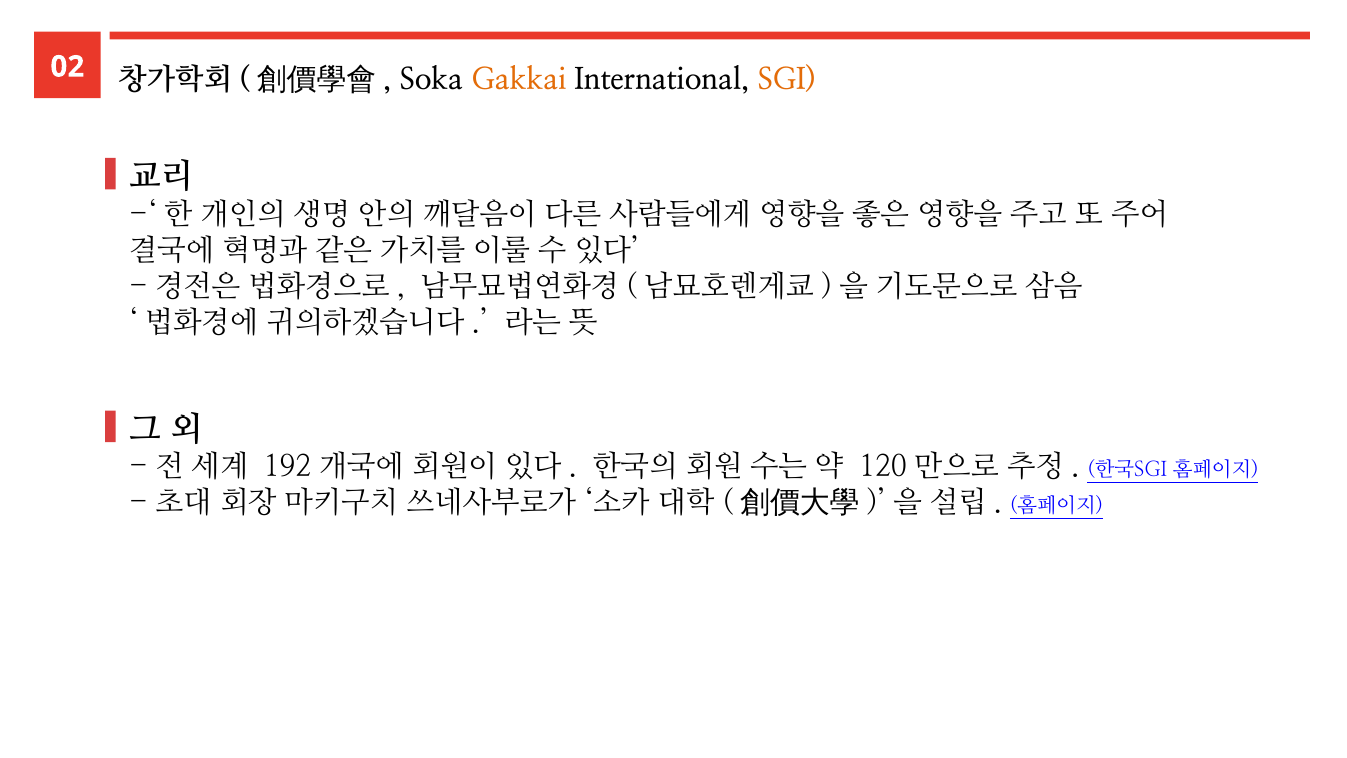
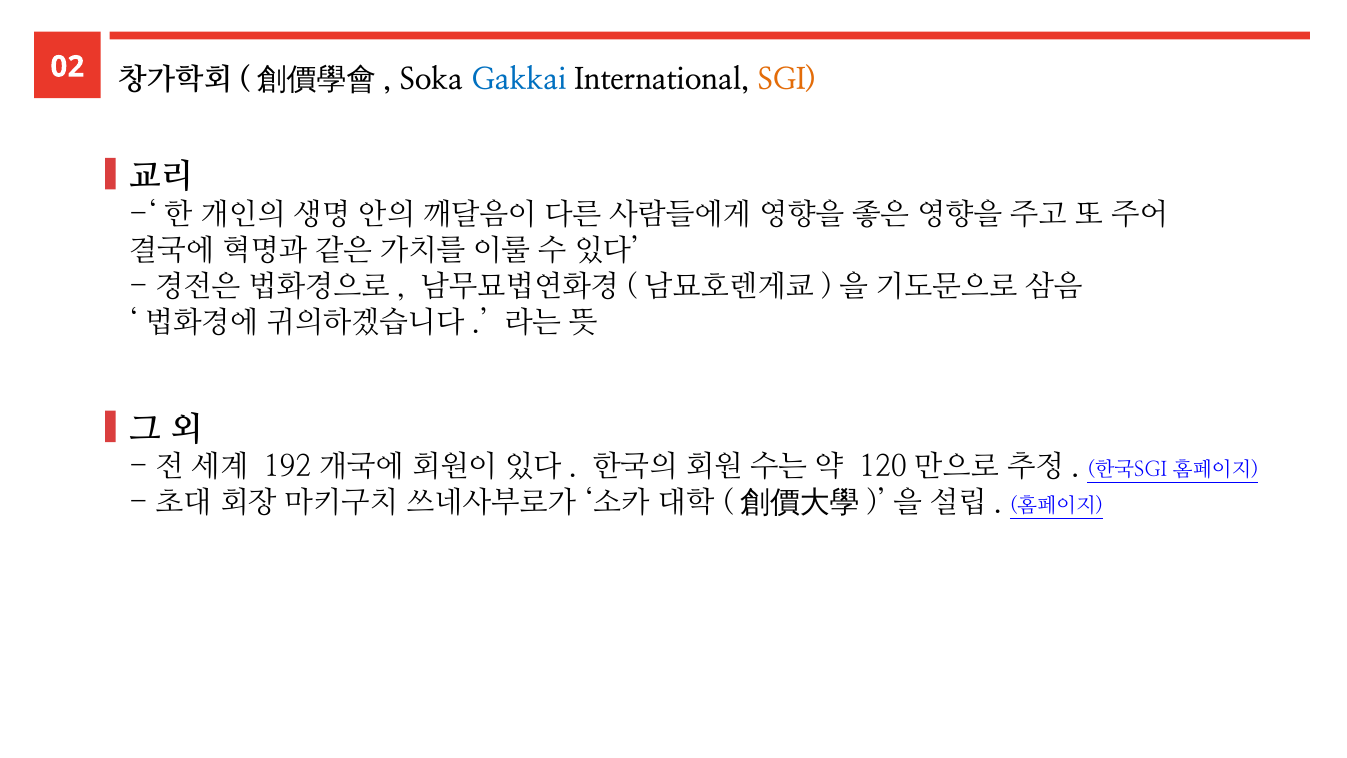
Gakkai colour: orange -> blue (519, 79)
